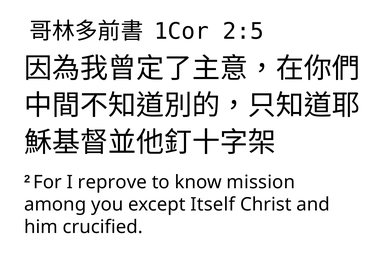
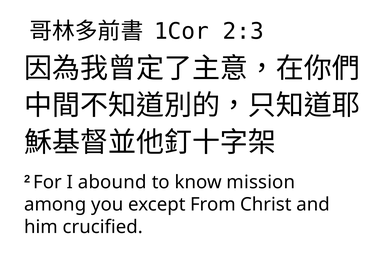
2:5: 2:5 -> 2:3 (243, 31)
reprove: reprove -> abound (112, 182)
Itself: Itself -> From (213, 204)
